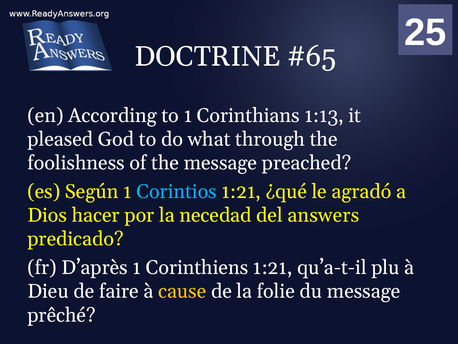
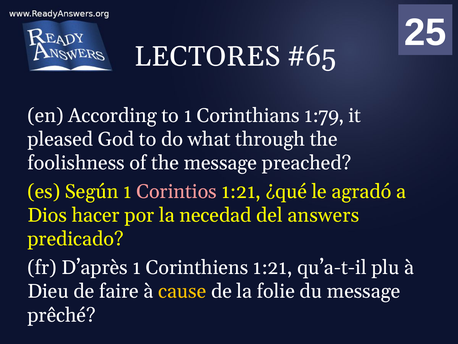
DOCTRINE: DOCTRINE -> LECTORES (207, 57)
1:13: 1:13 -> 1:79 (324, 115)
Corintios colour: light blue -> pink (177, 191)
